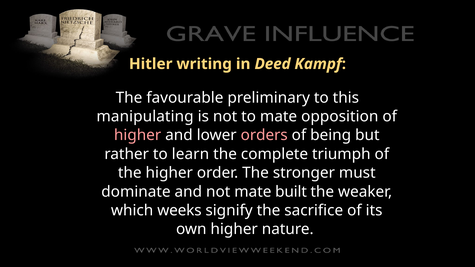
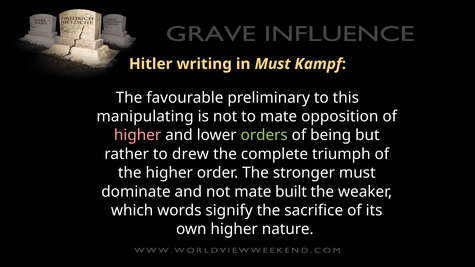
in Deed: Deed -> Must (273, 64)
orders colour: pink -> light green (264, 135)
learn: learn -> drew (190, 154)
weeks: weeks -> words (179, 211)
